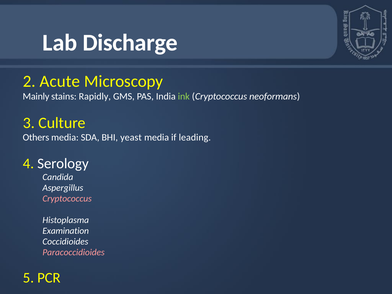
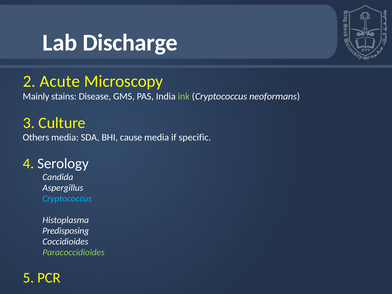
Rapidly: Rapidly -> Disease (95, 96)
yeast: yeast -> cause (131, 137)
leading: leading -> specific (195, 137)
Cryptococcus colour: pink -> light blue (67, 199)
Examination: Examination -> Predisposing (66, 231)
Paracoccidioides colour: pink -> light green (74, 252)
